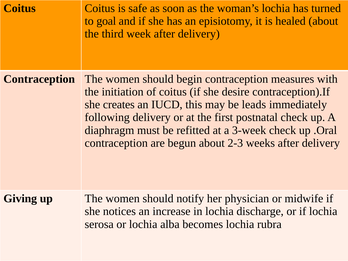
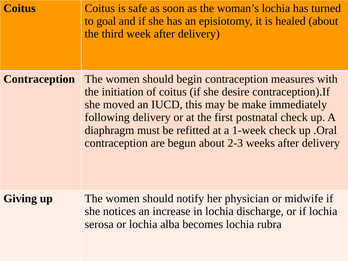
creates: creates -> moved (119, 105)
leads: leads -> make (254, 105)
3-week: 3-week -> 1-week (249, 130)
